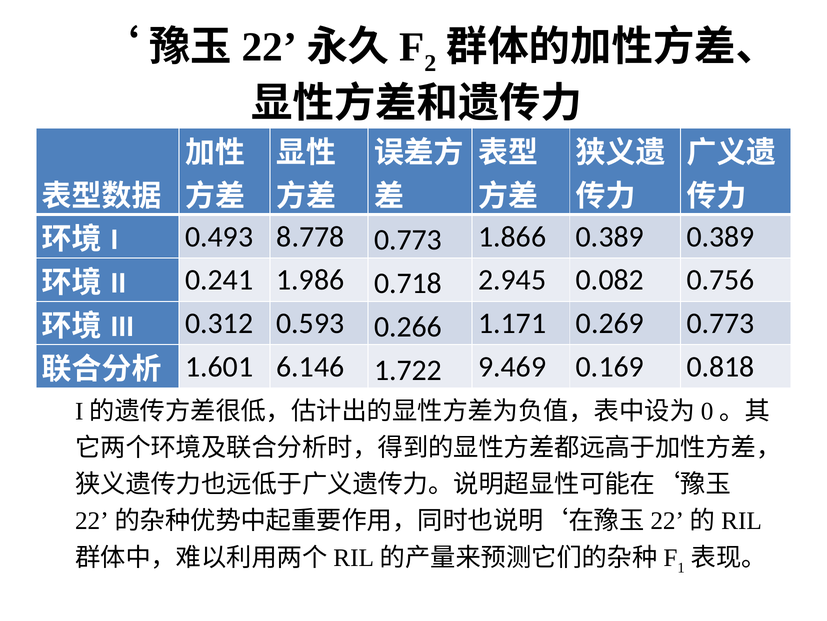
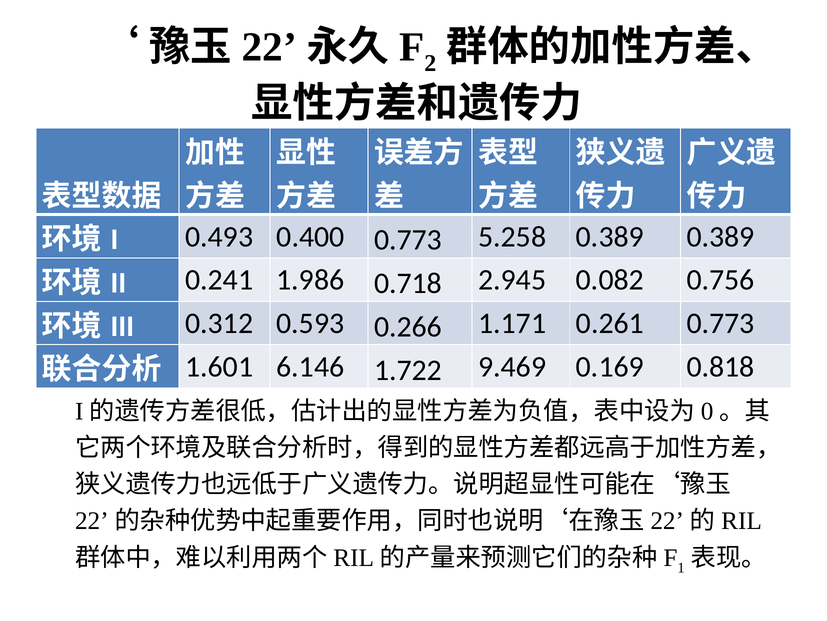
8.778: 8.778 -> 0.400 (310, 236)
1.866: 1.866 -> 5.258 (512, 236)
0.269: 0.269 -> 0.261 (610, 323)
